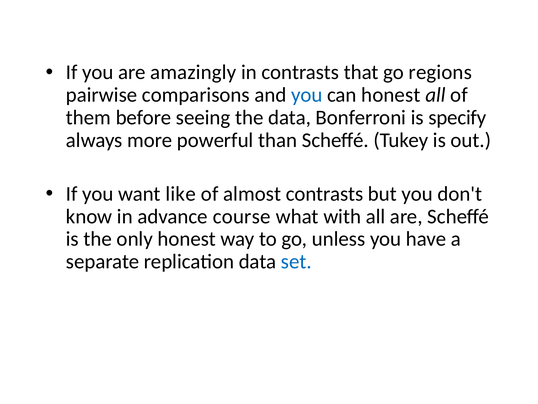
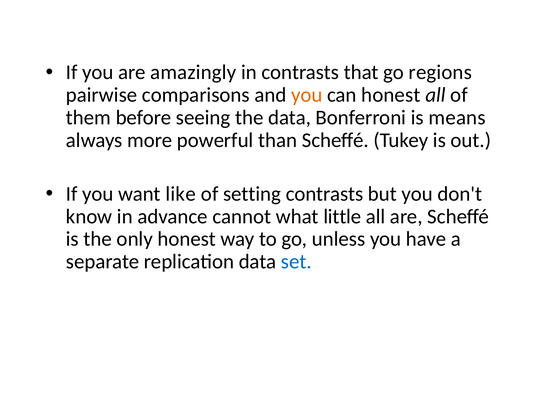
you colour: blue -> orange (307, 95)
specify: specify -> means (457, 117)
almost: almost -> setting (252, 194)
course: course -> cannot (242, 216)
with: with -> little (342, 216)
